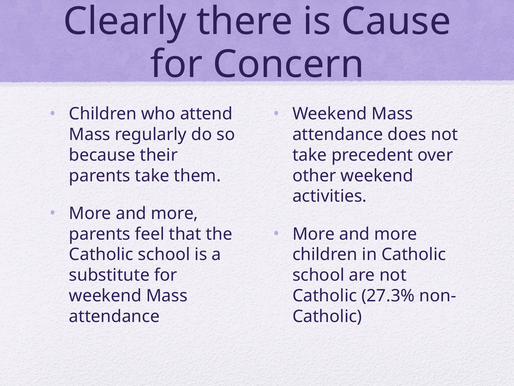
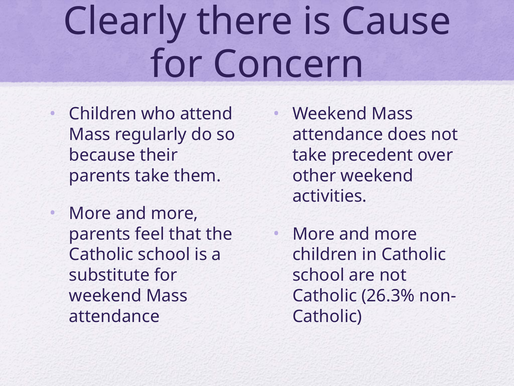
27.3%: 27.3% -> 26.3% (388, 295)
